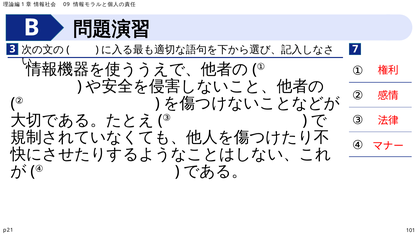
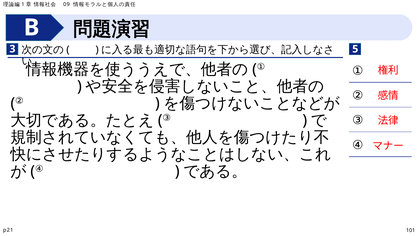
7: 7 -> 5 (355, 49)
